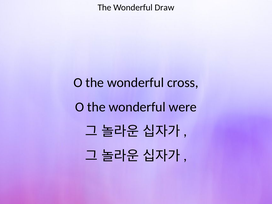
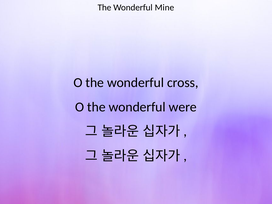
Draw: Draw -> Mine (164, 7)
